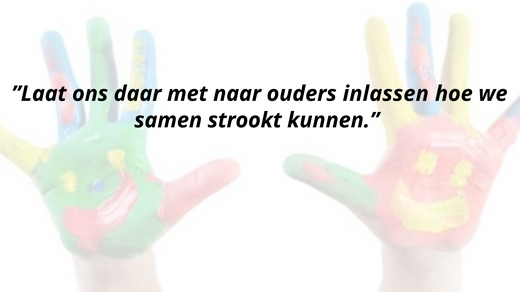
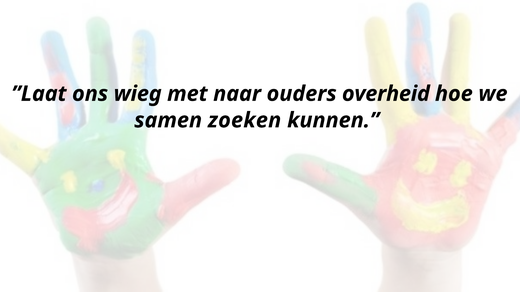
daar: daar -> wieg (138, 94)
inlassen: inlassen -> overheid (386, 94)
strookt: strookt -> zoeken (244, 120)
